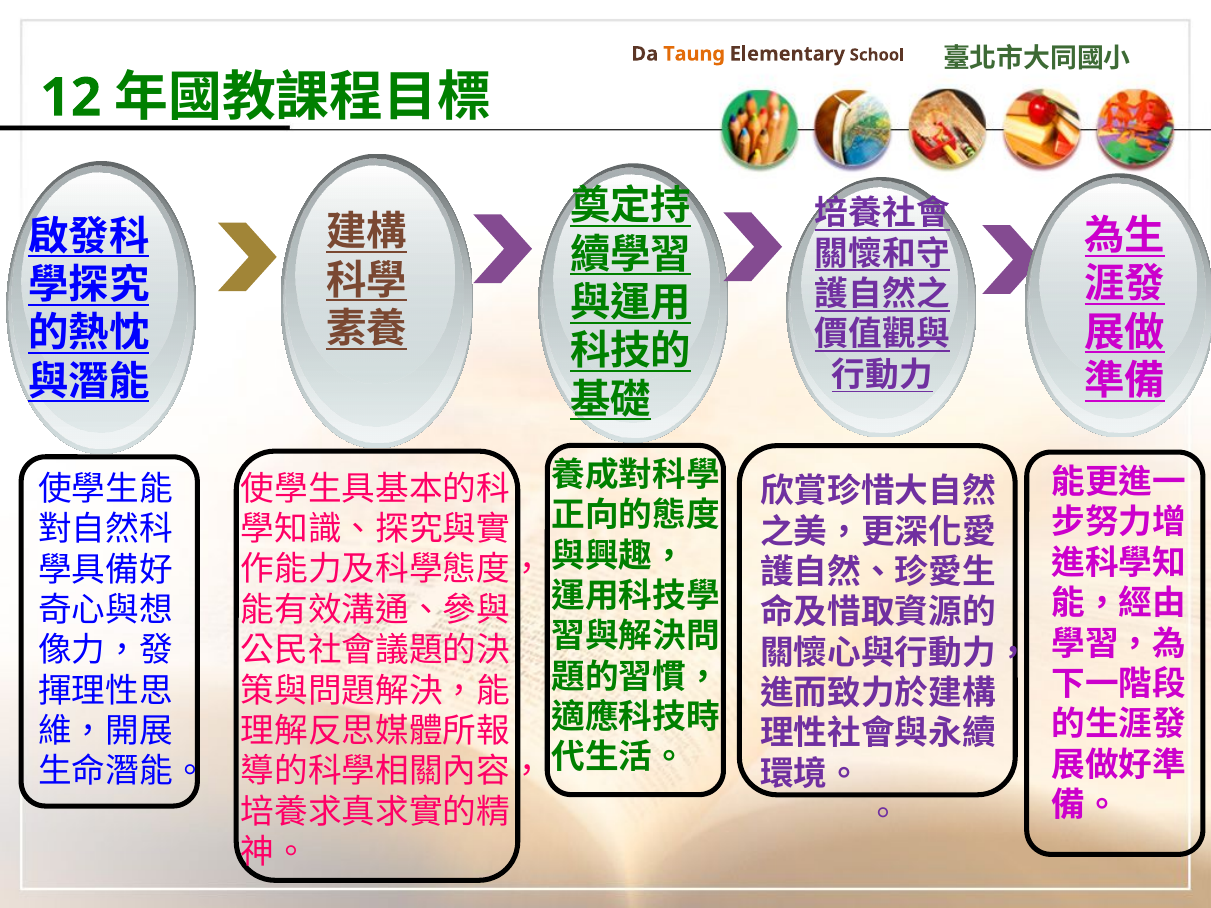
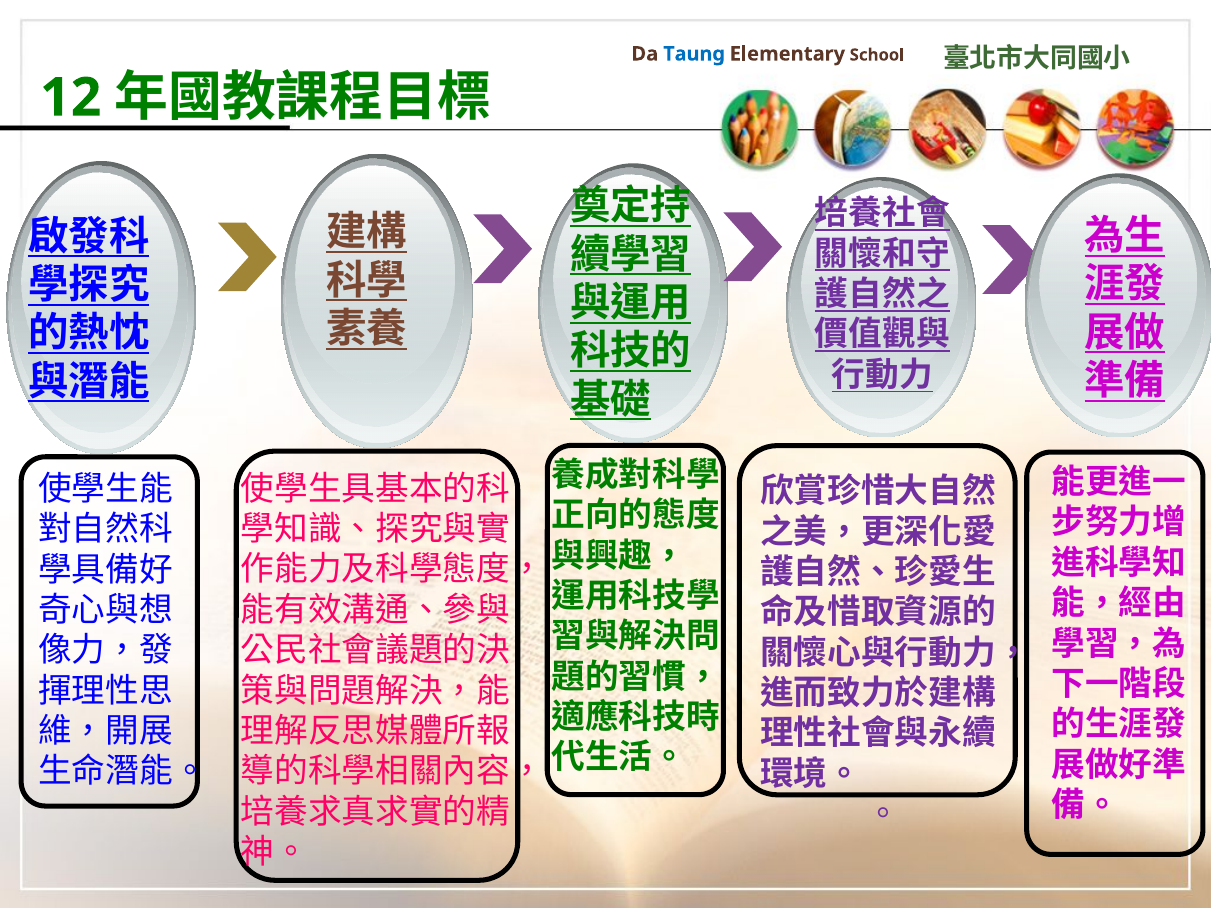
Taung colour: orange -> blue (694, 54)
